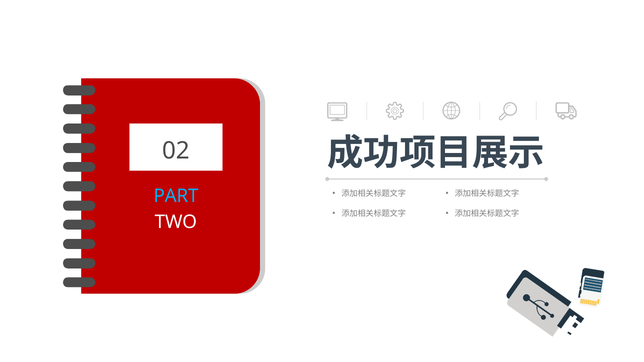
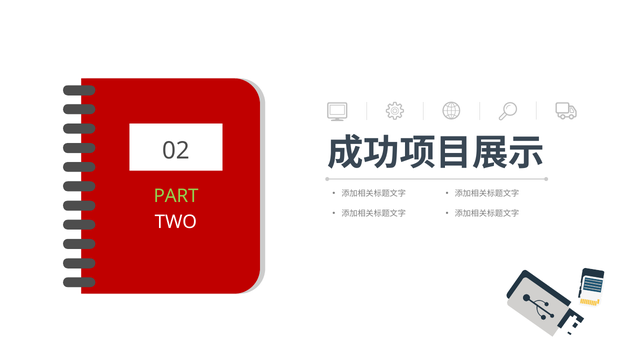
PART colour: light blue -> light green (176, 196)
